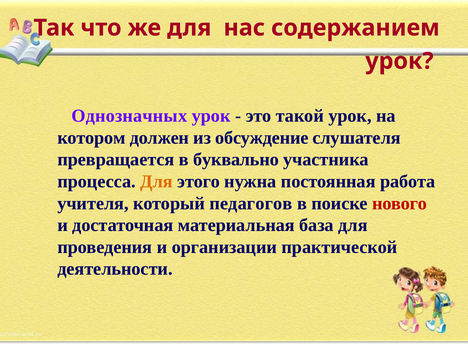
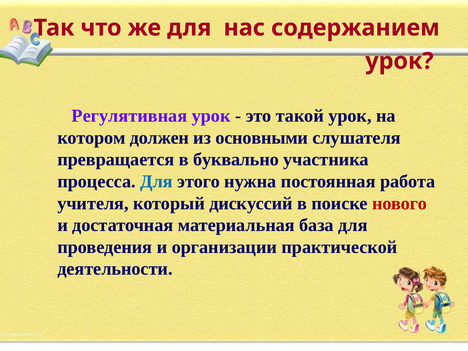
Однозначных: Однозначных -> Регулятивная (129, 116)
обсуждение: обсуждение -> основными (262, 138)
Для colour: orange -> blue (156, 181)
педагогов: педагогов -> дискуссий (251, 203)
